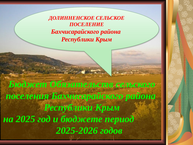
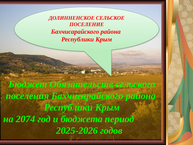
2025: 2025 -> 2074 (25, 119)
бюджете: бюджете -> бюджета (82, 119)
